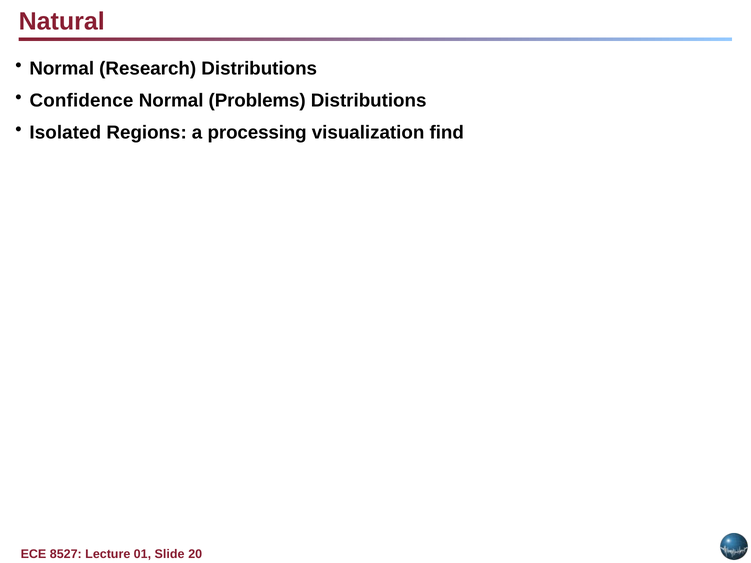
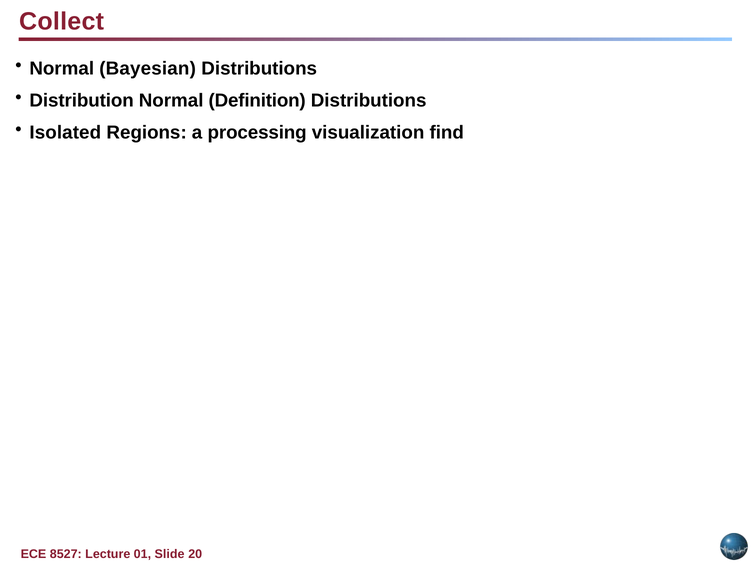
Natural: Natural -> Collect (62, 21)
Research: Research -> Bayesian (148, 69)
Confidence: Confidence -> Distribution (82, 101)
Problems: Problems -> Definition (257, 101)
